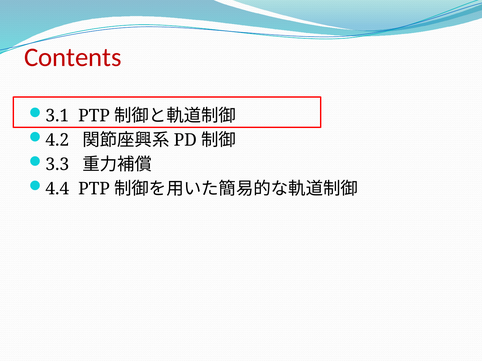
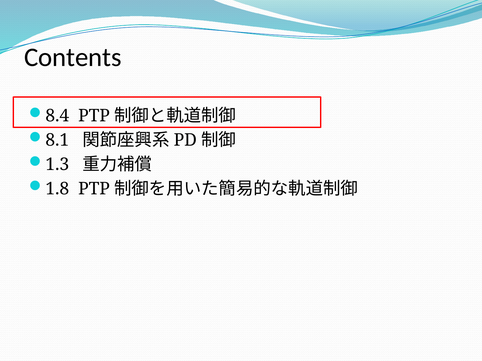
Contents colour: red -> black (73, 57)
3.1: 3.1 -> 8.4 (57, 116)
4.2: 4.2 -> 8.1 (57, 140)
3.3: 3.3 -> 1.3 (57, 165)
4.4: 4.4 -> 1.8 (57, 189)
